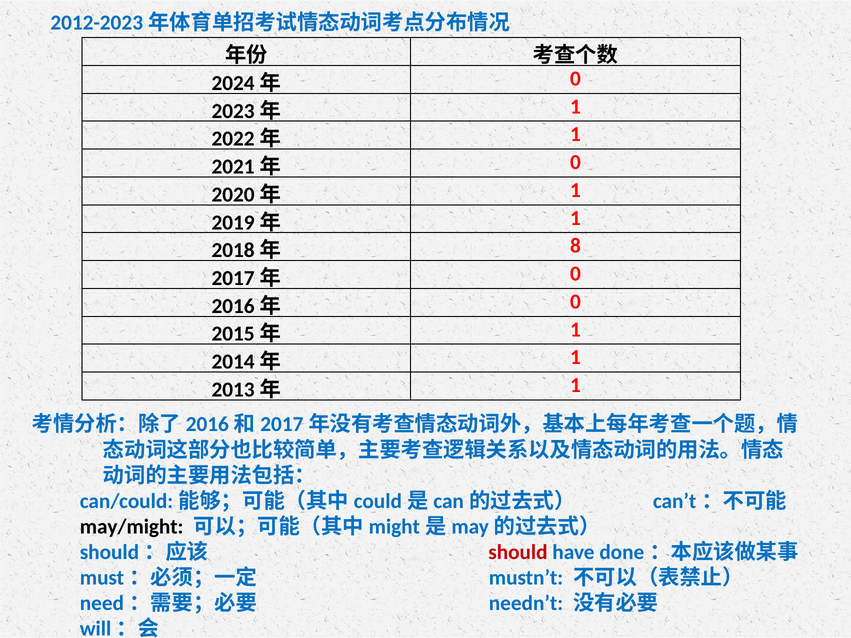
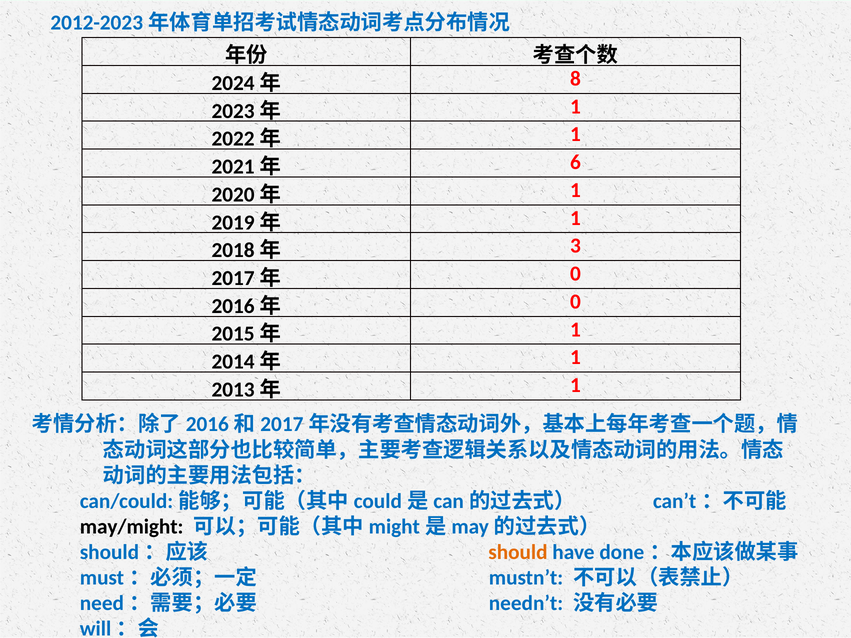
0: 0 -> 8 (575, 79)
0: 0 -> 6 (575, 162)
8: 8 -> 3 (575, 246)
should colour: red -> orange (518, 552)
